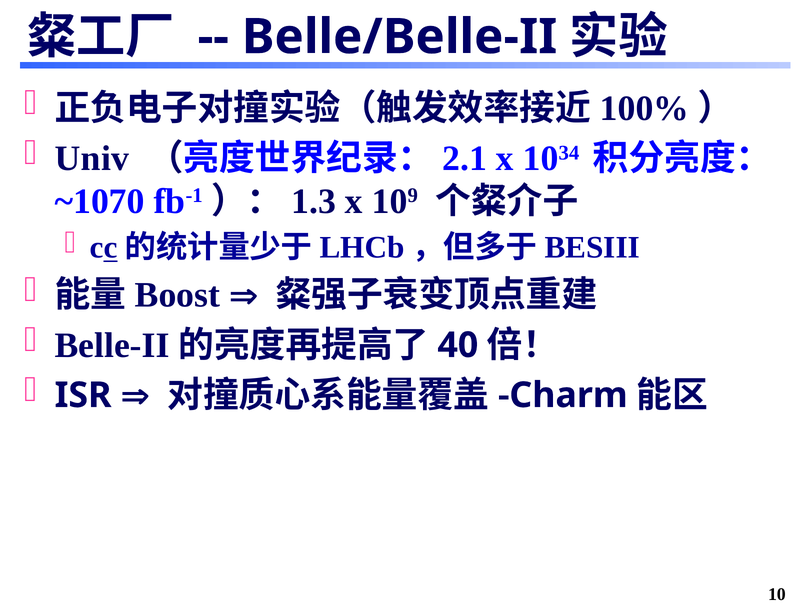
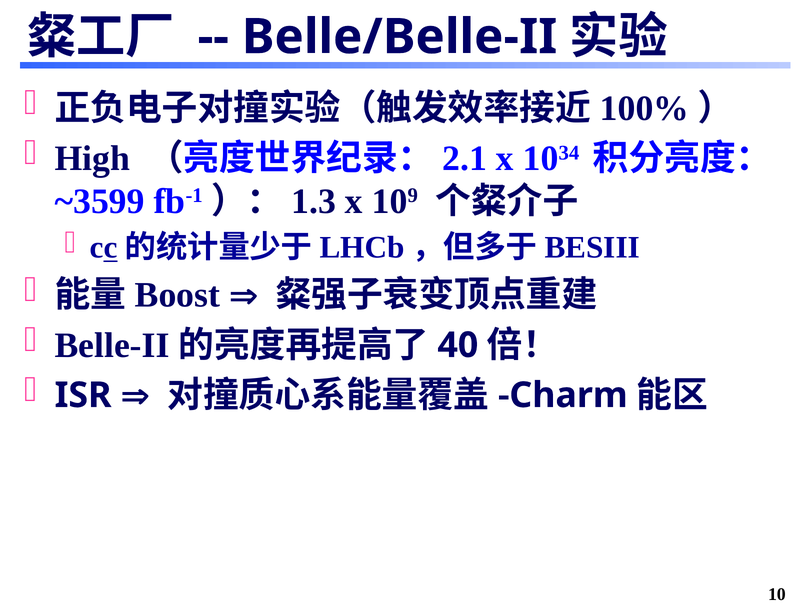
Univ: Univ -> High (92, 158)
~1070: ~1070 -> ~3599 (100, 201)
